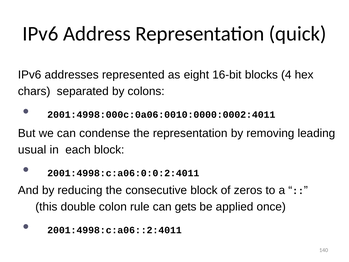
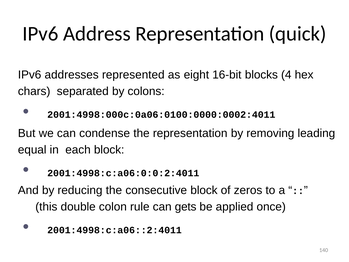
2001:4998:000c:0a06:0010:0000:0002:4011: 2001:4998:000c:0a06:0010:0000:0002:4011 -> 2001:4998:000c:0a06:0100:0000:0002:4011 (161, 115)
usual: usual -> equal (32, 150)
